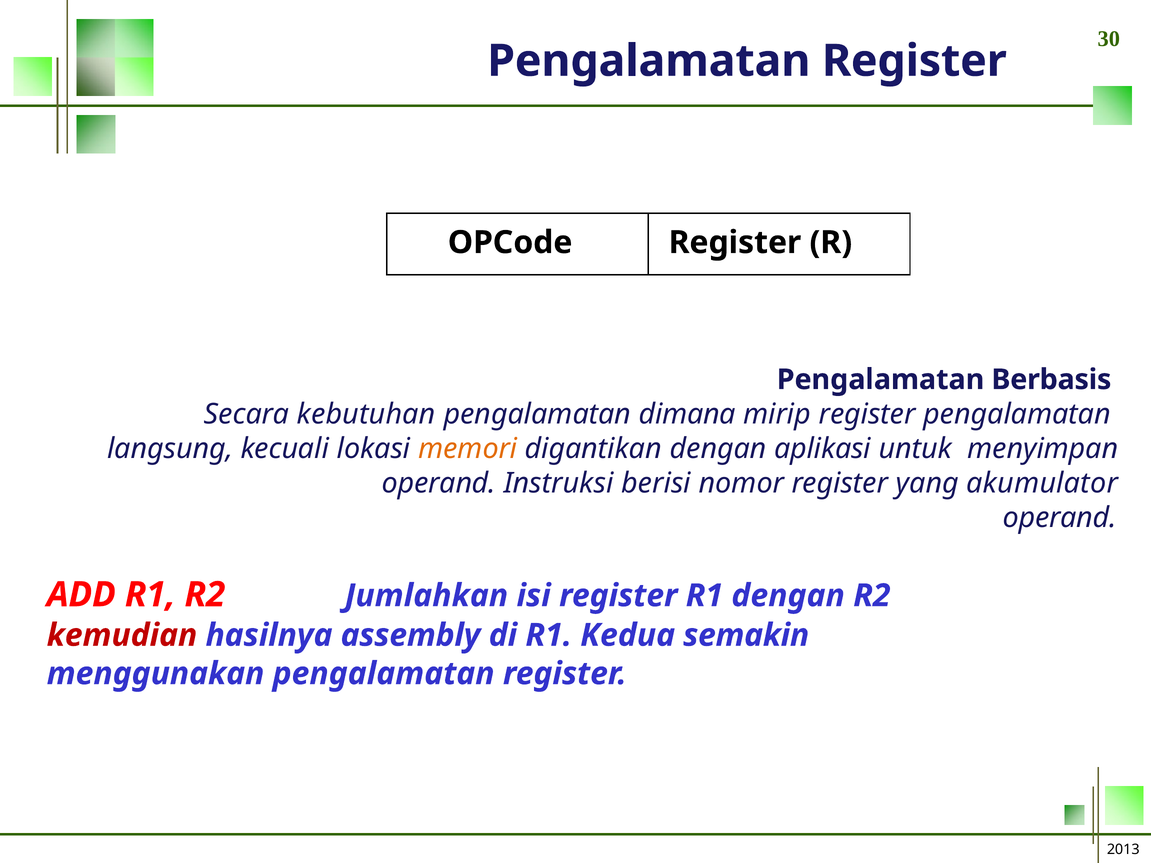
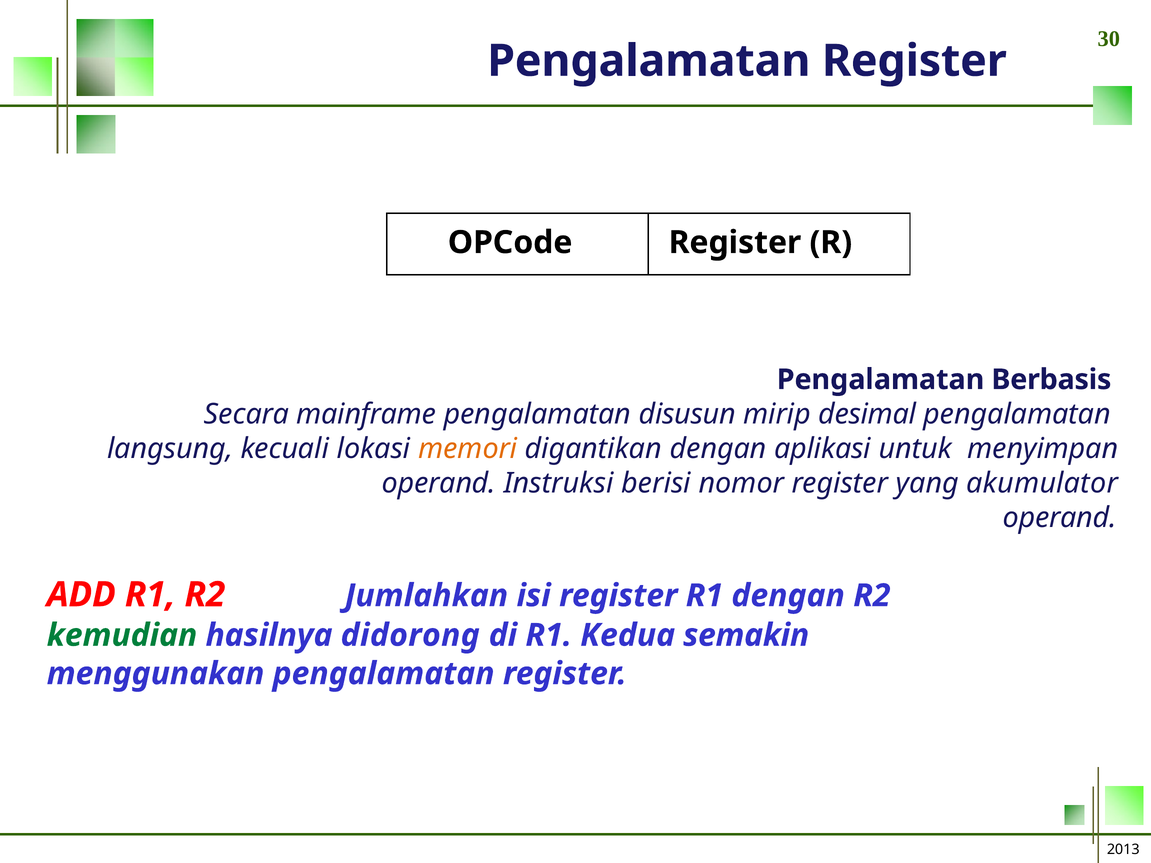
kebutuhan: kebutuhan -> mainframe (366, 414)
dimana: dimana -> disusun (687, 414)
mirip register: register -> desimal (867, 414)
kemudian colour: red -> green (122, 635)
assembly: assembly -> didorong (410, 635)
